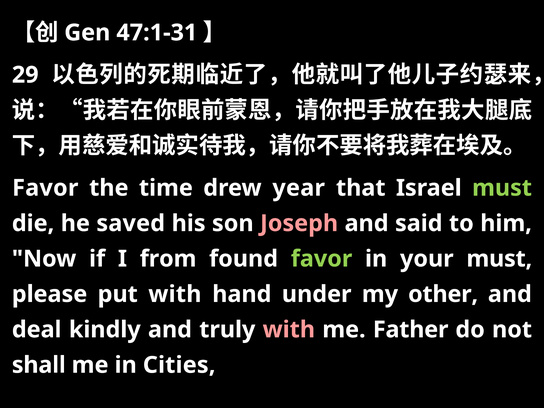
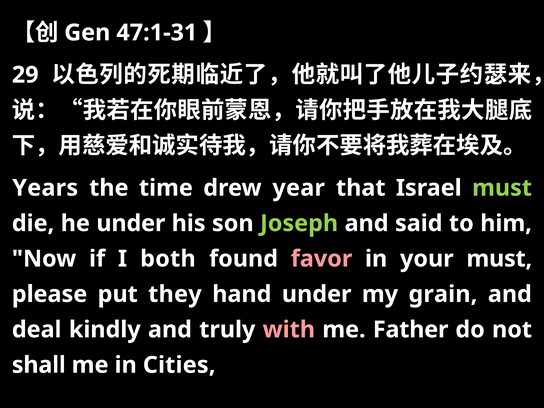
Favor: Favor -> Years (45, 188)
he saved: saved -> under (131, 223)
Joseph colour: pink -> light green (299, 223)
from: from -> both (168, 259)
favor colour: light green -> pink (322, 259)
put with: with -> they (175, 294)
other: other -> grain (443, 294)
